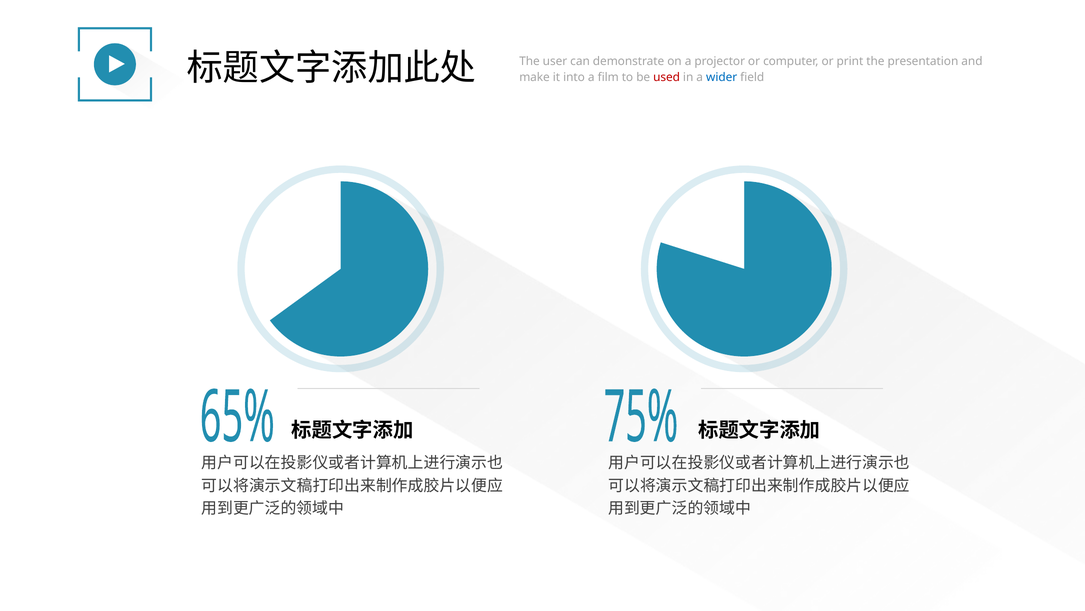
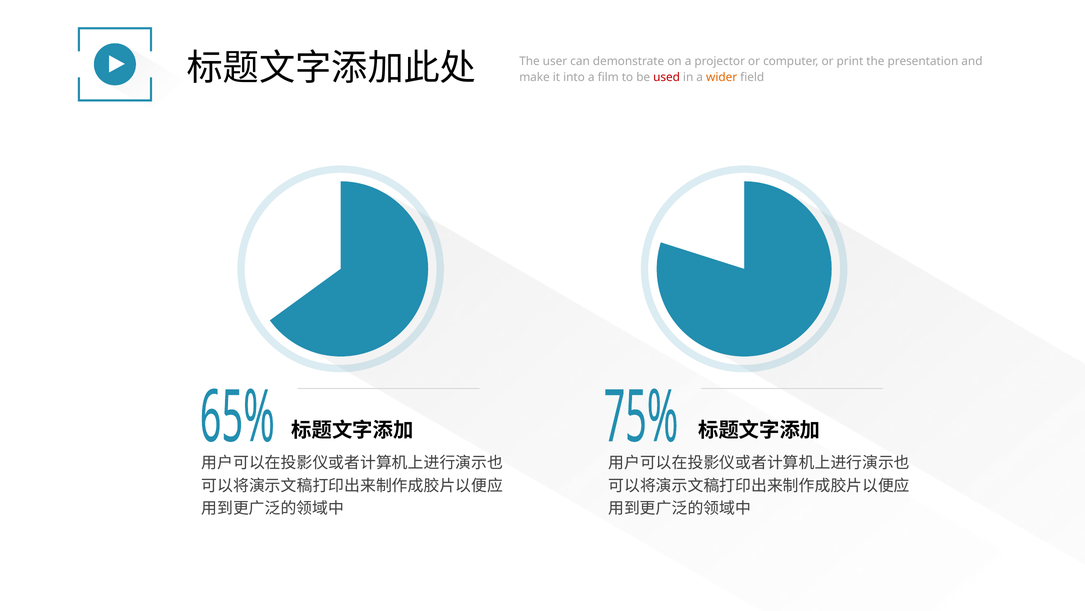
wider colour: blue -> orange (722, 77)
